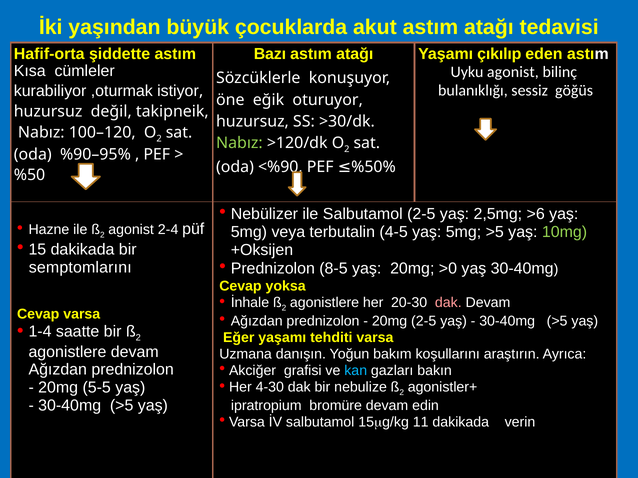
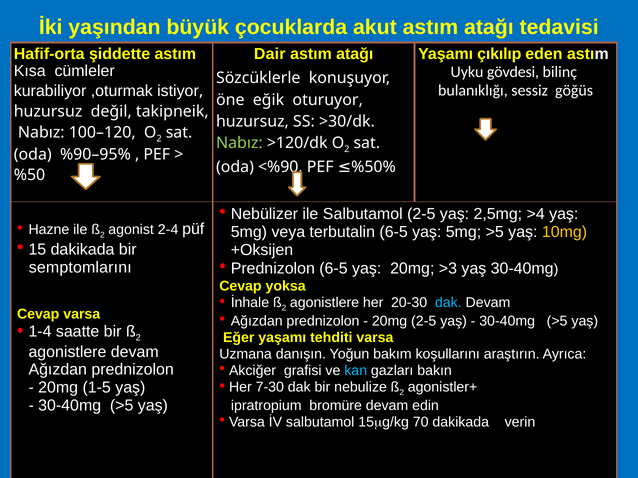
Bazı: Bazı -> Dair (270, 54)
Uyku agonist: agonist -> gövdesi (513, 72)
>6: >6 -> >4 (536, 214)
terbutalin 4-5: 4-5 -> 6-5 (394, 232)
10mg colour: light green -> yellow (564, 232)
Prednizolon 8-5: 8-5 -> 6-5 (333, 269)
>0: >0 -> >3 (448, 269)
dak colour: pink -> light blue (448, 303)
4-30: 4-30 -> 7-30 (270, 387)
5-5: 5-5 -> 1-5 (97, 388)
11: 11 -> 70 (421, 422)
